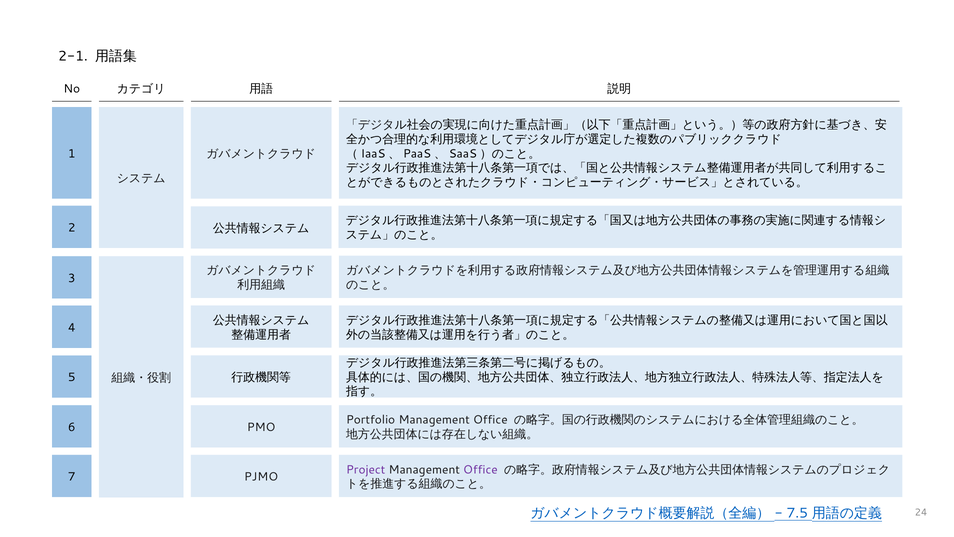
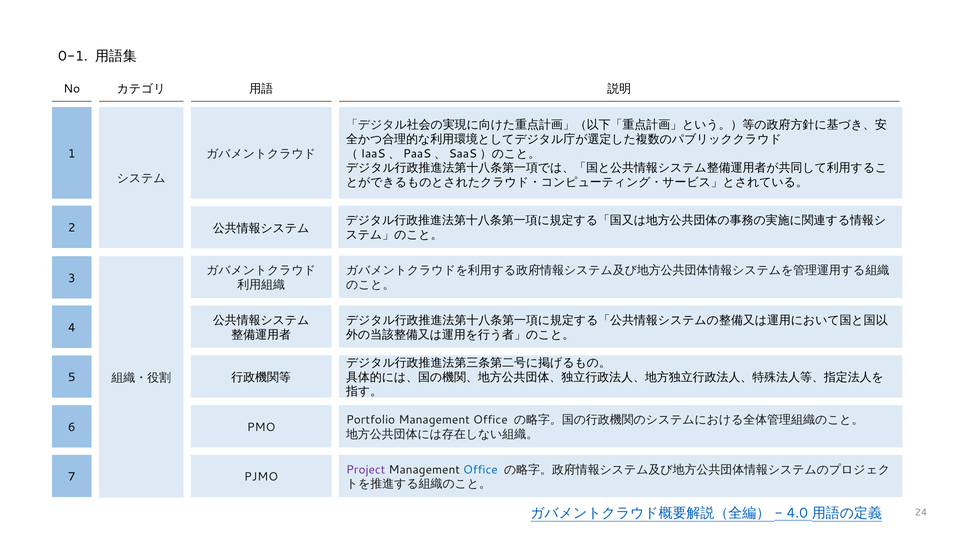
2-1: 2-1 -> 0-1 (73, 56)
Office colour: purple -> blue (480, 469)
7.5: 7.5 -> 4.0 (797, 513)
